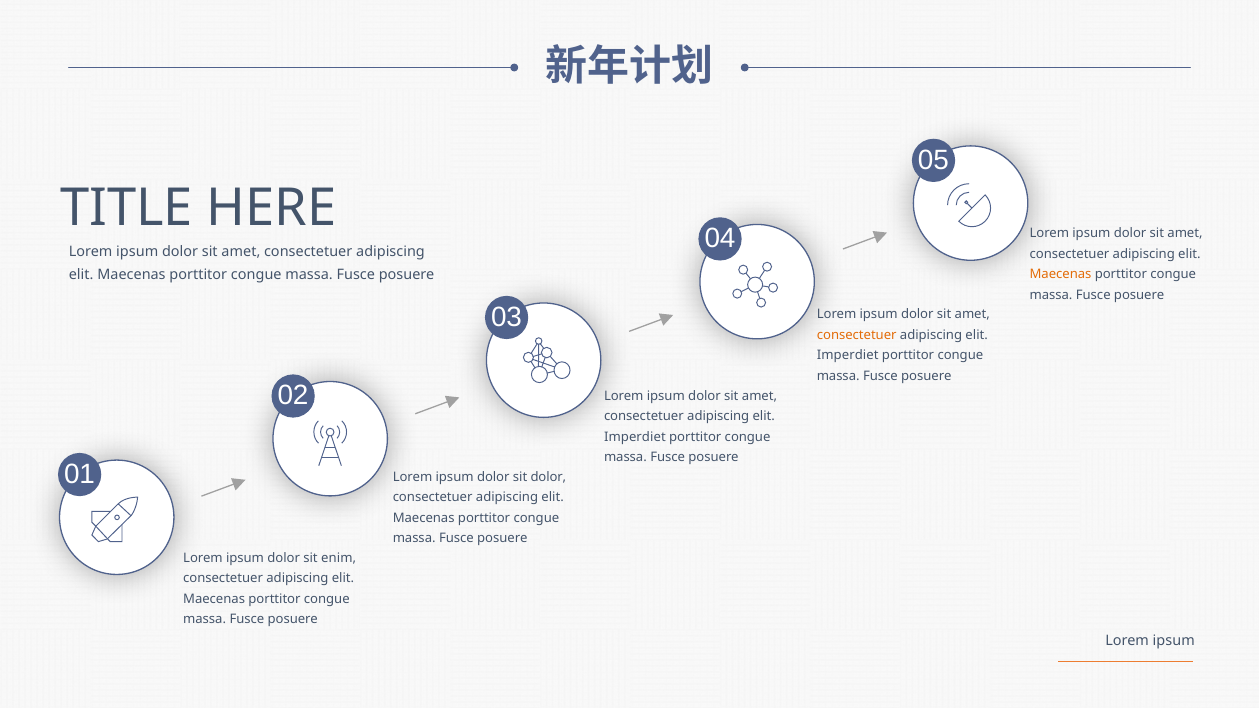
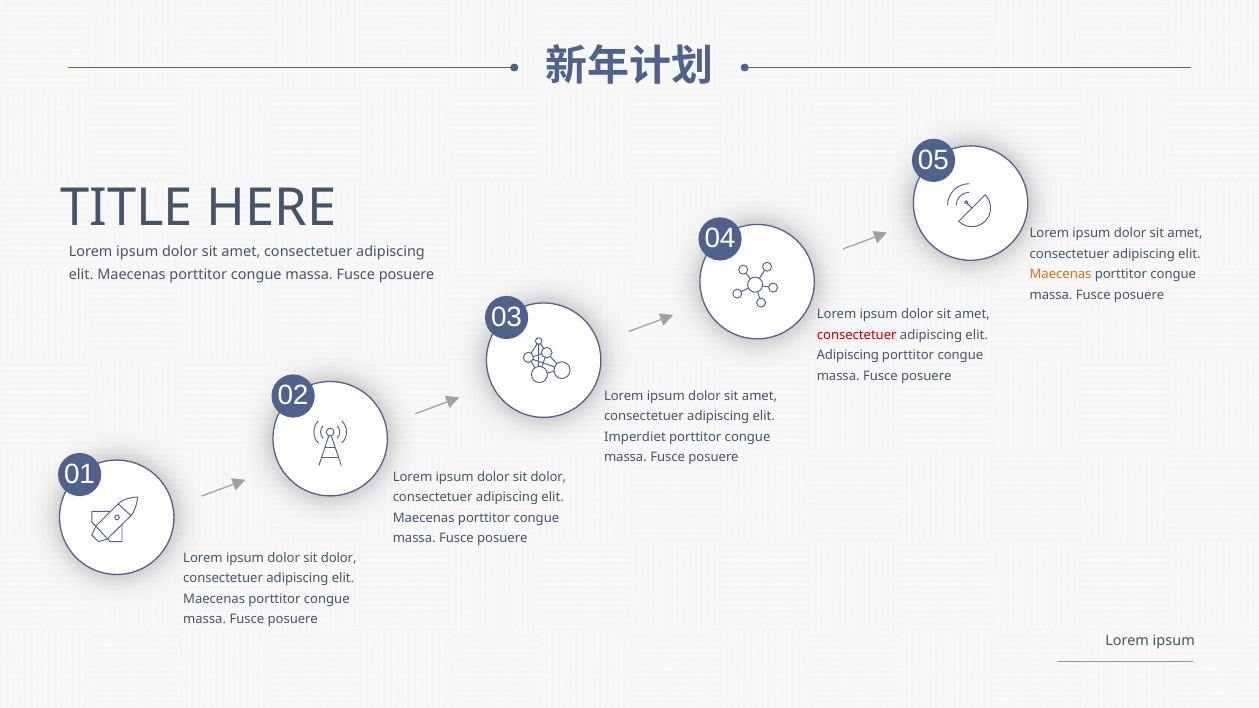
consectetuer colour: orange -> red (857, 335)
Imperdiet: Imperdiet -> Adipiscing (848, 356)
enim: enim -> dolor (339, 558)
